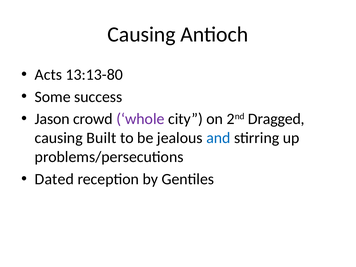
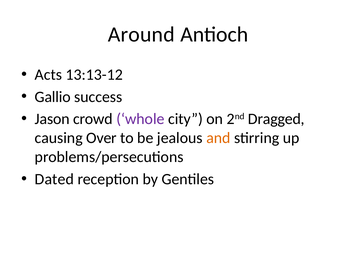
Causing: Causing -> Around (141, 34)
13:13-80: 13:13-80 -> 13:13-12 (94, 75)
Some: Some -> Gallio (53, 97)
Built: Built -> Over (102, 138)
and colour: blue -> orange (218, 138)
